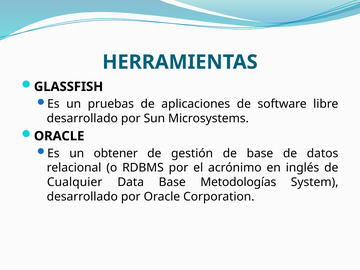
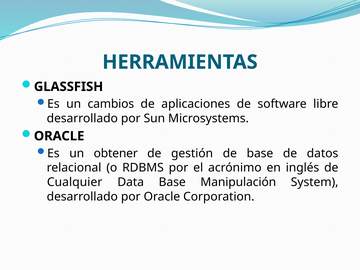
pruebas: pruebas -> cambios (111, 104)
Metodologías: Metodologías -> Manipulación (238, 182)
